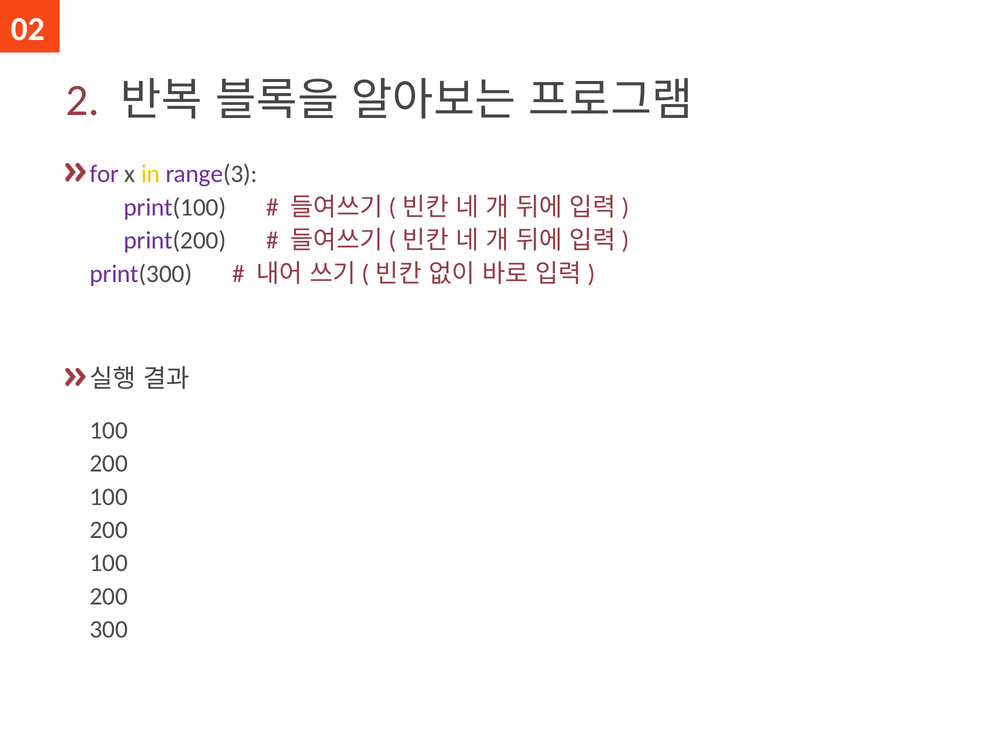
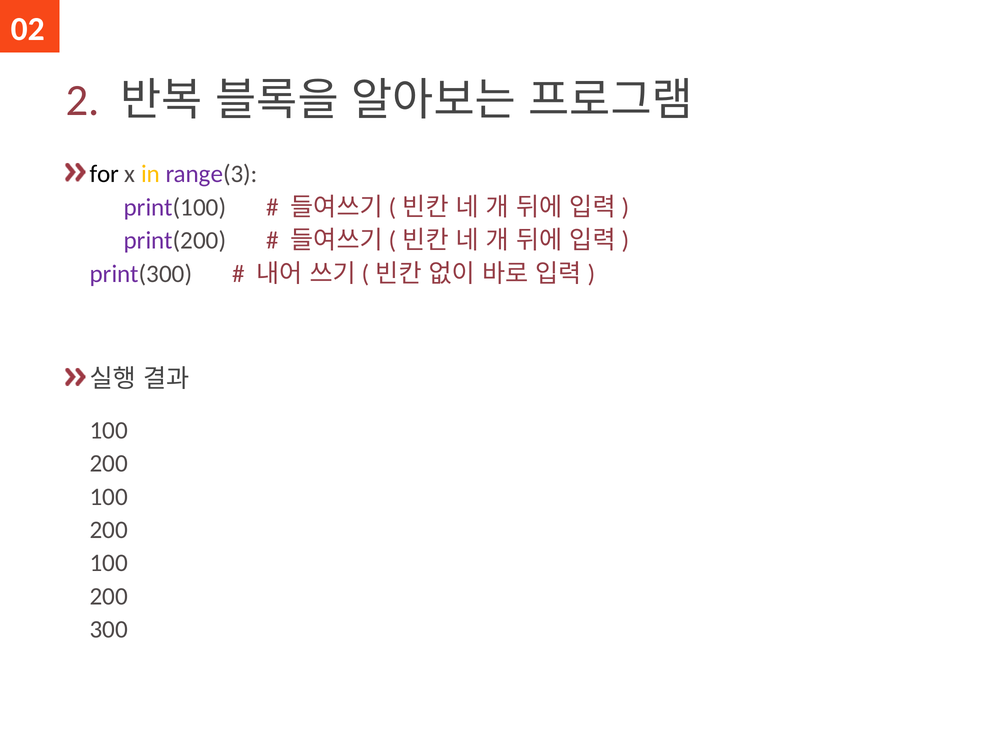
for colour: purple -> black (104, 174)
